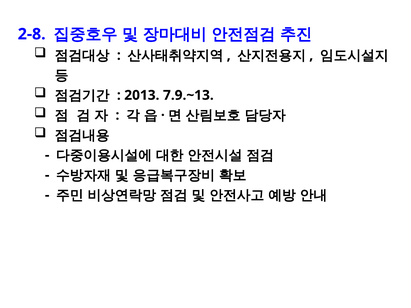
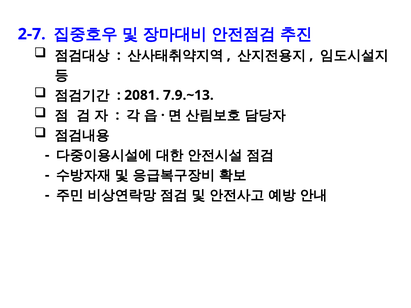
2-8: 2-8 -> 2-7 (32, 34)
2013: 2013 -> 2081 (142, 95)
